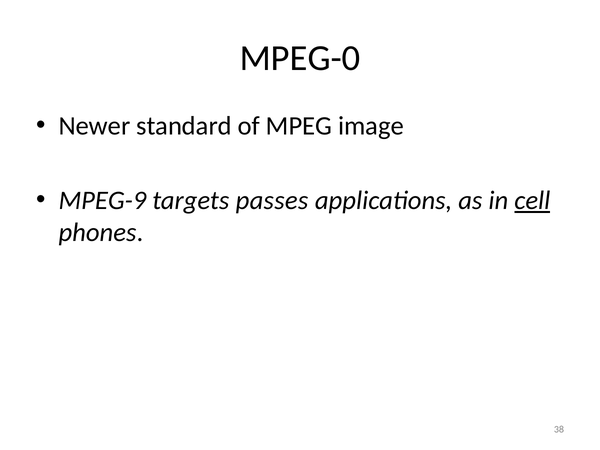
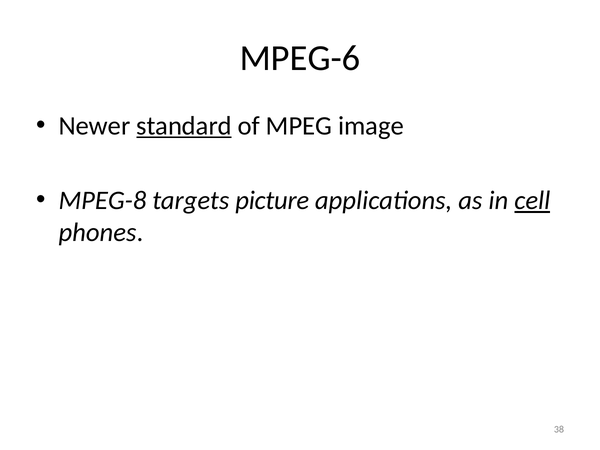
MPEG-0: MPEG-0 -> MPEG-6 (300, 58)
standard underline: none -> present (184, 126)
MPEG-9: MPEG-9 -> MPEG-8 (102, 201)
passes: passes -> picture (272, 201)
